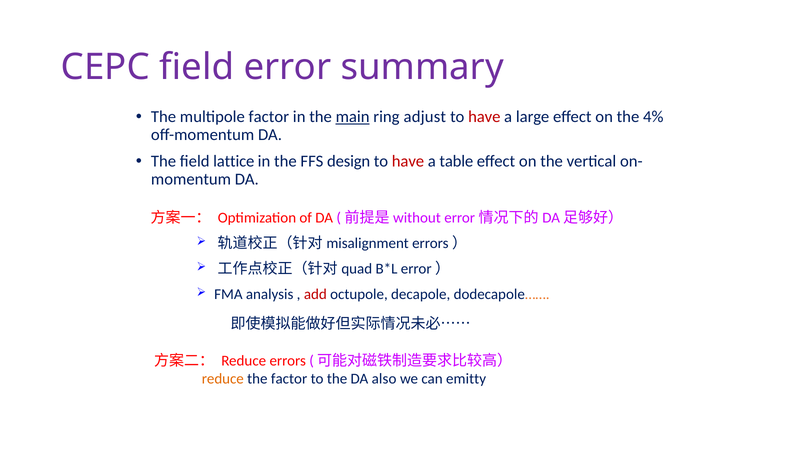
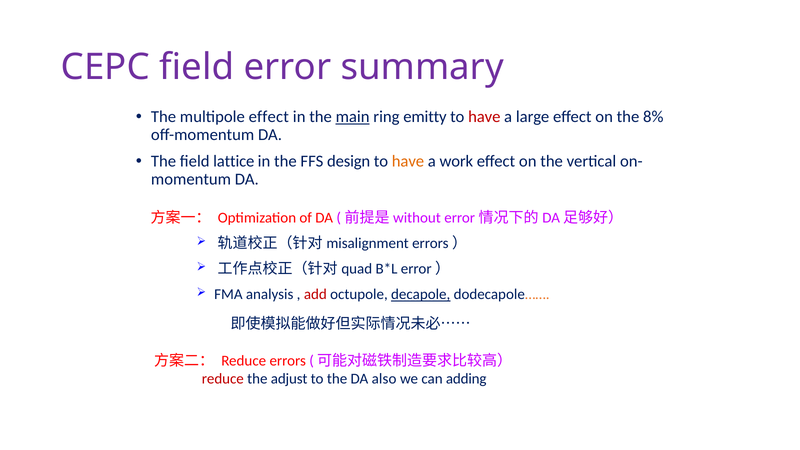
multipole factor: factor -> effect (269, 117)
adjust: adjust -> emitty (425, 117)
4%: 4% -> 8% (653, 117)
have colour: red -> orange (408, 161)
table: table -> work (456, 161)
decapole underline: none -> present (421, 295)
reduce colour: orange -> red (223, 379)
the factor: factor -> adjust (289, 379)
emitty: emitty -> adding (466, 379)
